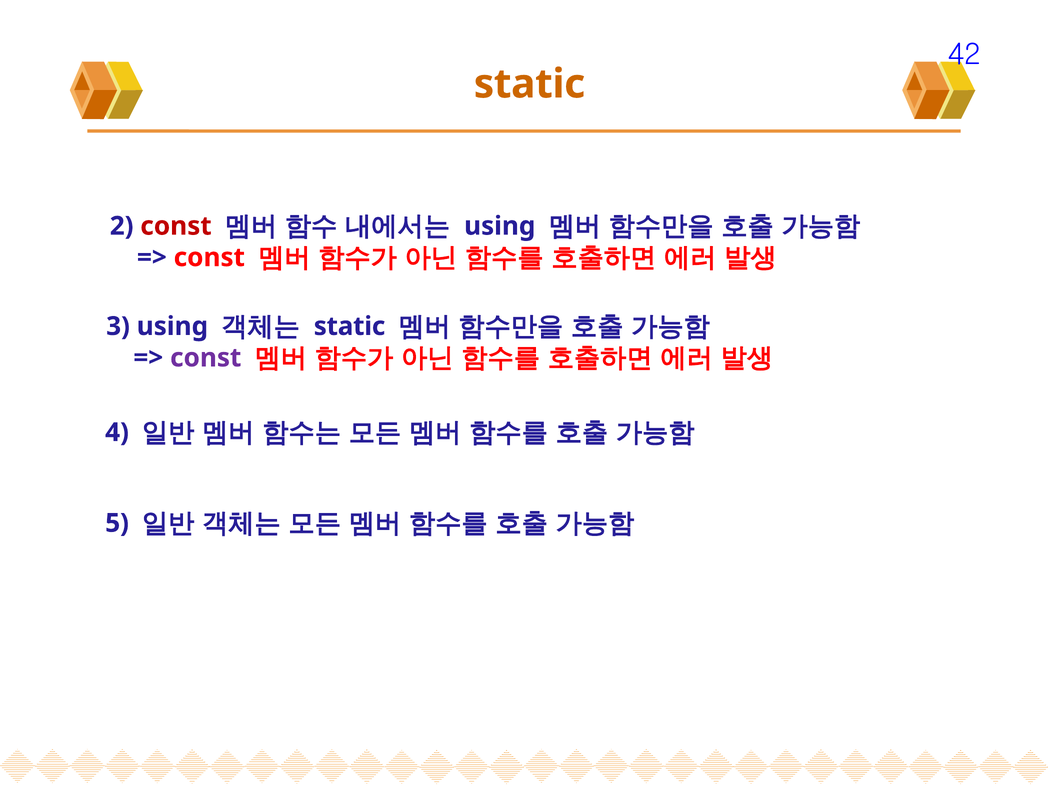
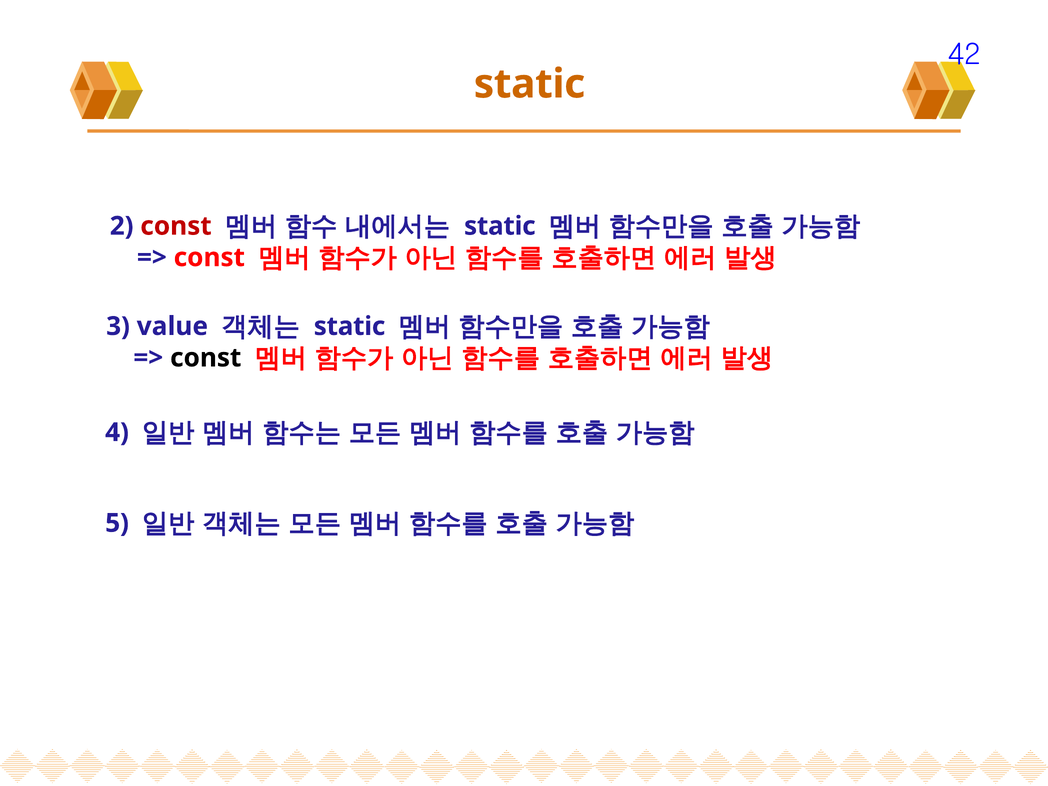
using: using -> static (500, 226)
3 using: using -> value (172, 326)
const colour: purple -> black (206, 358)
